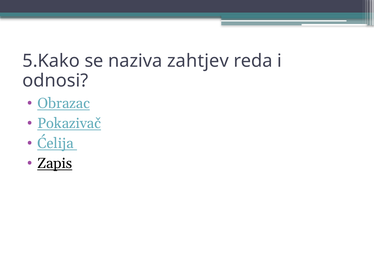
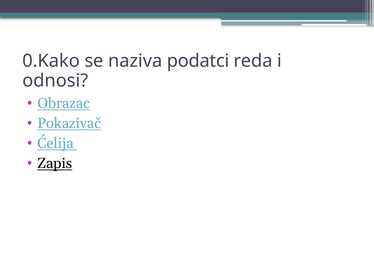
5.Kako: 5.Kako -> 0.Kako (51, 61)
zahtjev: zahtjev -> podatci (198, 61)
